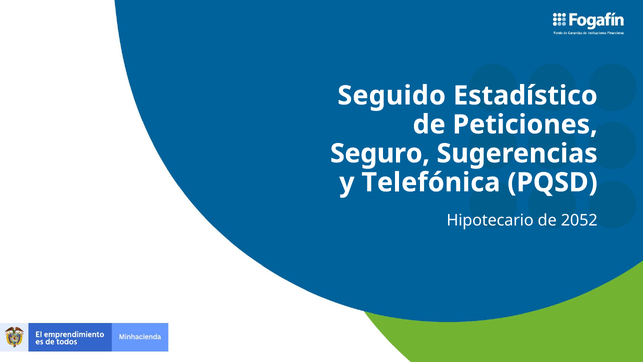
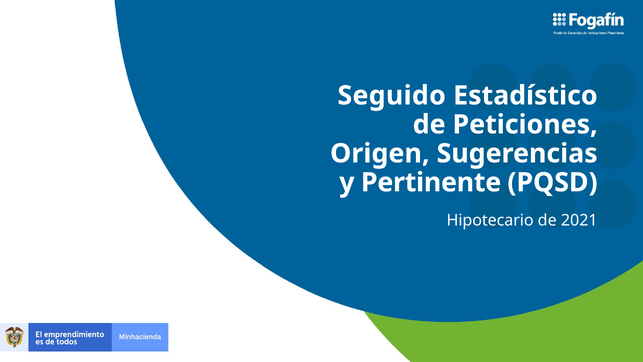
Seguro: Seguro -> Origen (380, 153)
Telefónica: Telefónica -> Pertinente (431, 182)
2052: 2052 -> 2021 (579, 220)
